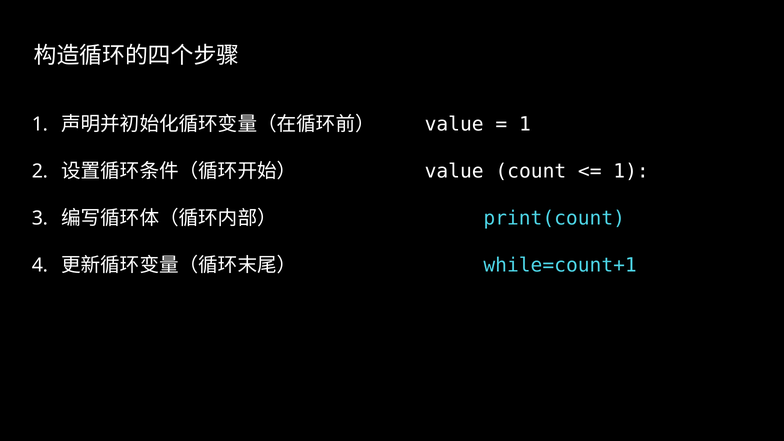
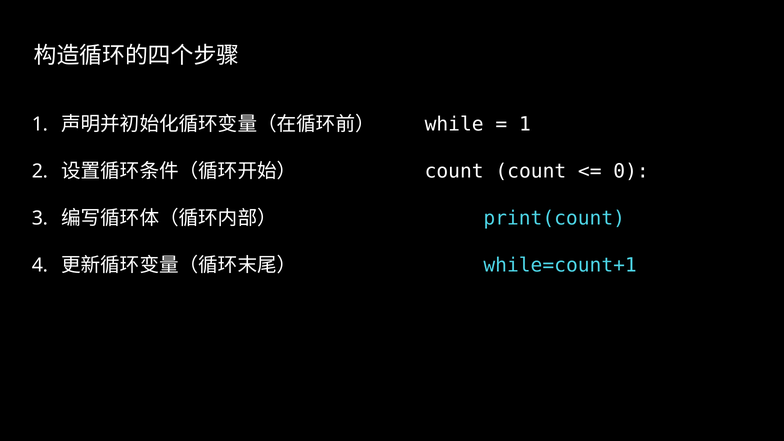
value: value -> while (454, 124)
value: value -> count (454, 171)
1: 1 -> 0 (631, 171)
